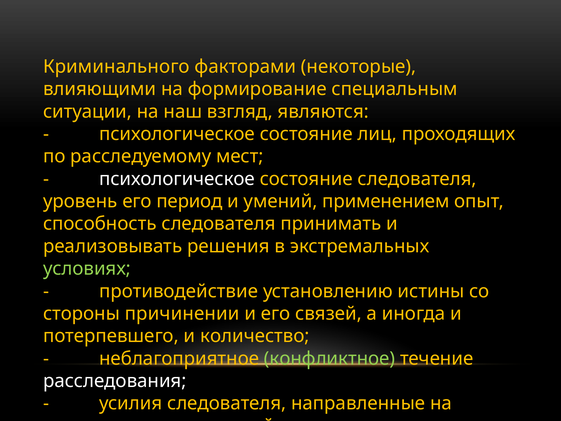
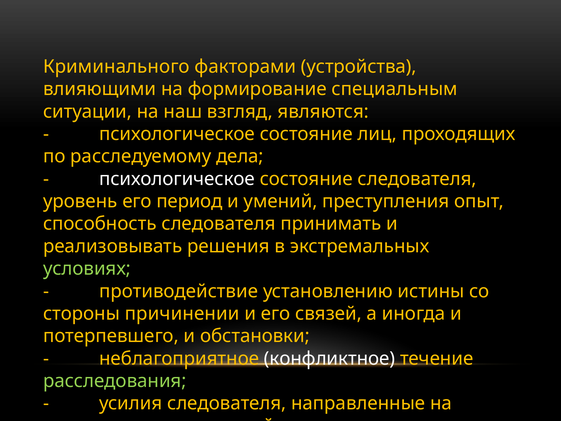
некоторые: некоторые -> устройства (359, 67)
мест: мест -> дела (240, 156)
применением: применением -> преступления (386, 201)
количество: количество -> обстановки (255, 336)
конфликтное colour: light green -> white (330, 358)
расследования colour: white -> light green (115, 381)
